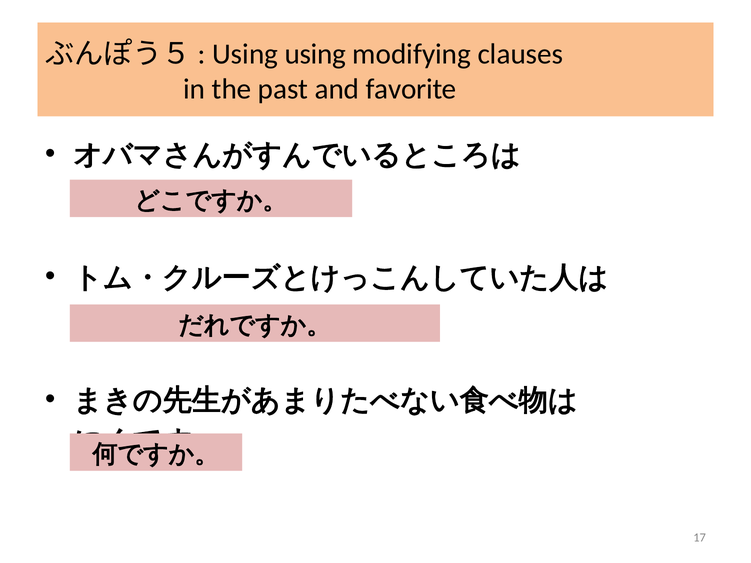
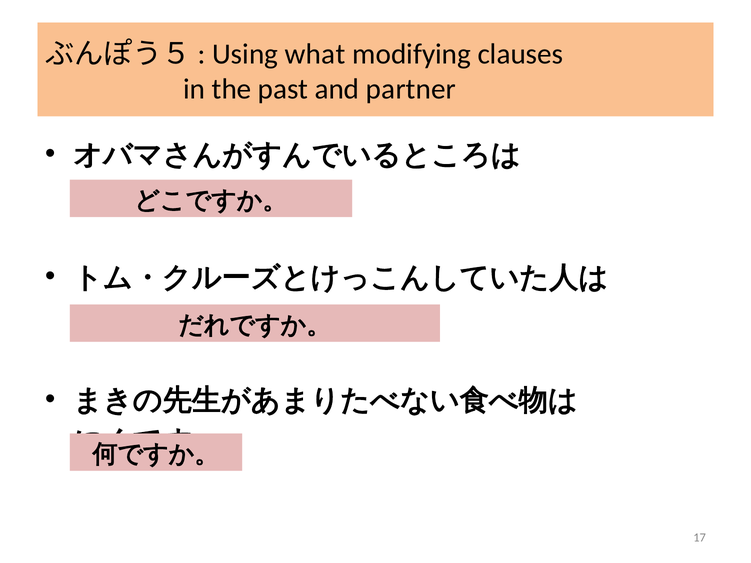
Using using: using -> what (315, 54)
favorite: favorite -> partner (411, 89)
